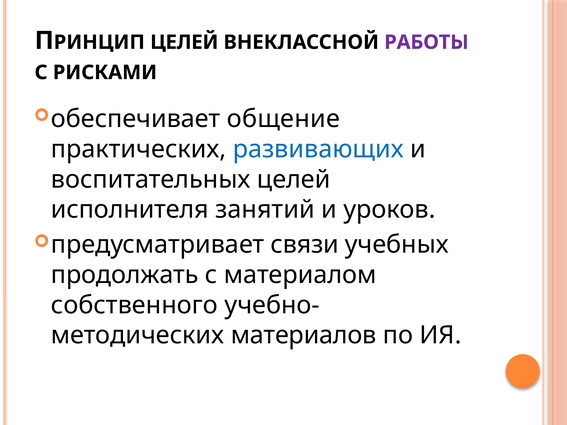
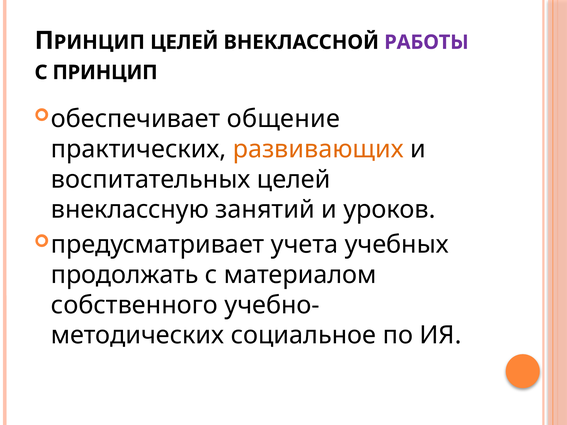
РИСКАМИ: РИСКАМИ -> ПРИНЦИП (105, 73)
развивающих colour: blue -> orange (318, 149)
исполнителя: исполнителя -> внеклассную (130, 210)
связи: связи -> учета (305, 245)
материалов: материалов -> социальное (303, 336)
